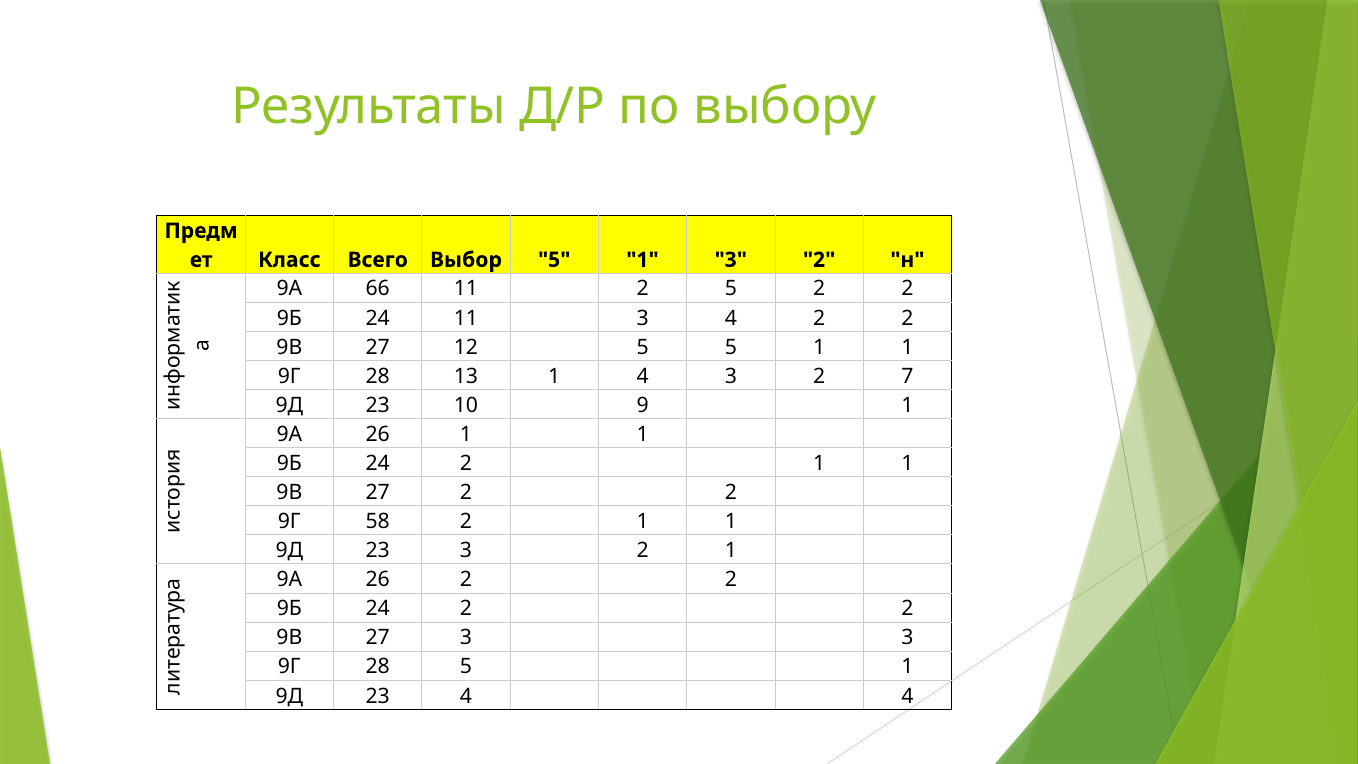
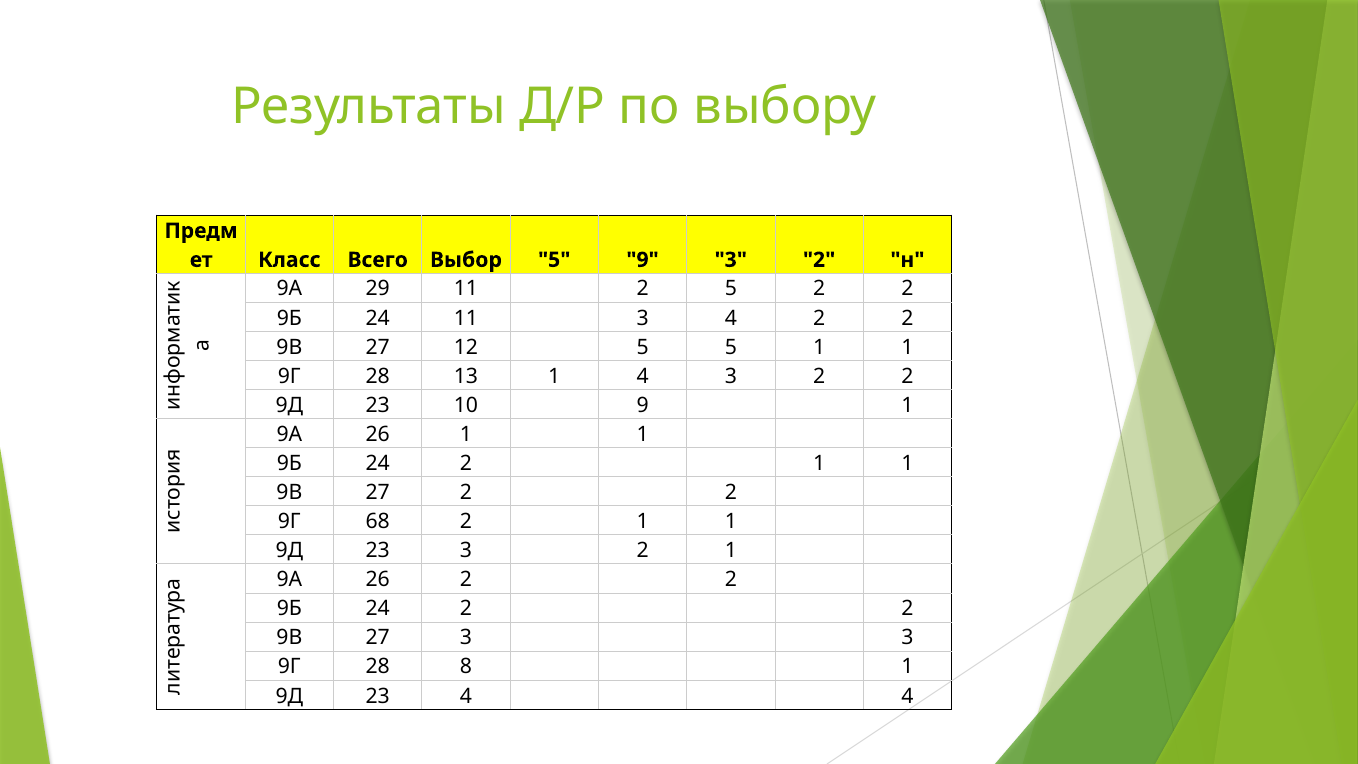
Выбор 5 1: 1 -> 9 (643, 260)
66: 66 -> 29 (378, 289)
3 2 7: 7 -> 2 (907, 376)
58: 58 -> 68 (378, 521)
28 5: 5 -> 8 (466, 667)
